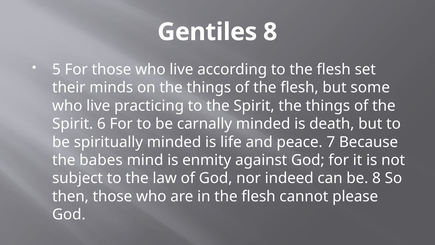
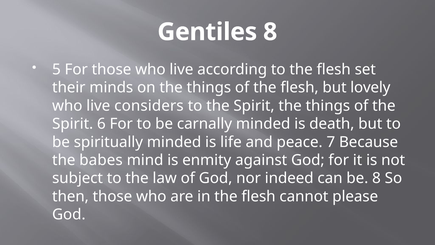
some: some -> lovely (370, 87)
practicing: practicing -> considers (149, 106)
